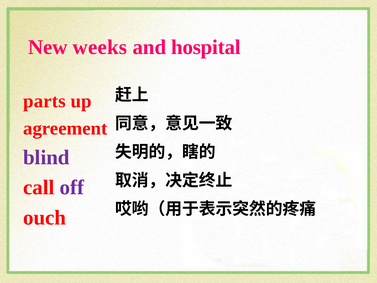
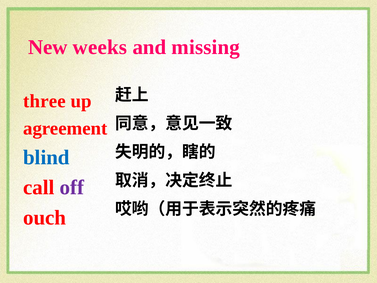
hospital: hospital -> missing (206, 47)
parts: parts -> three (44, 101)
blind colour: purple -> blue (46, 157)
